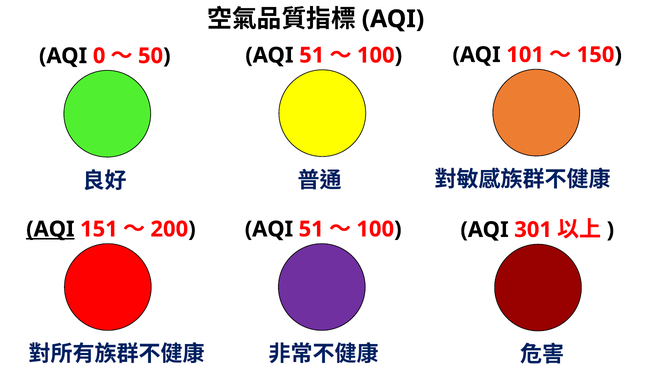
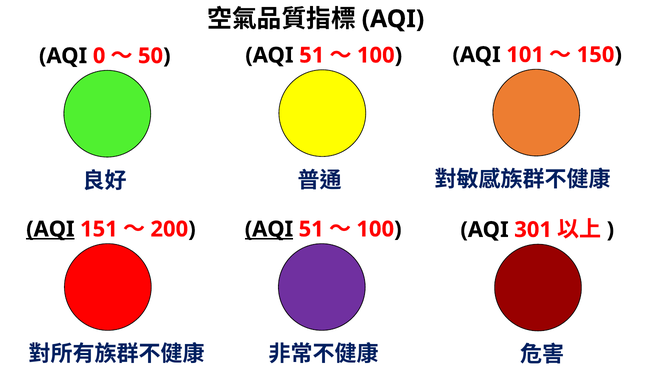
AQI underline: none -> present (269, 229)
